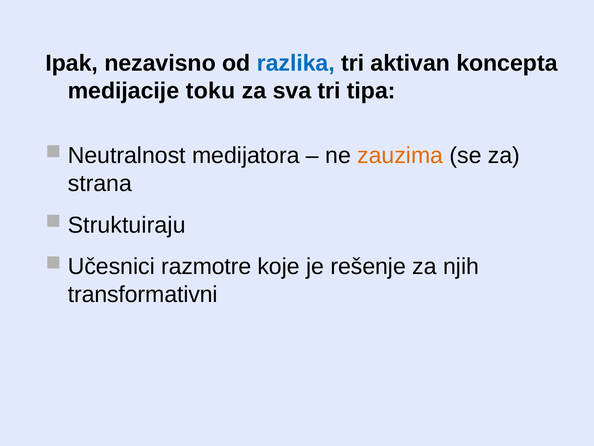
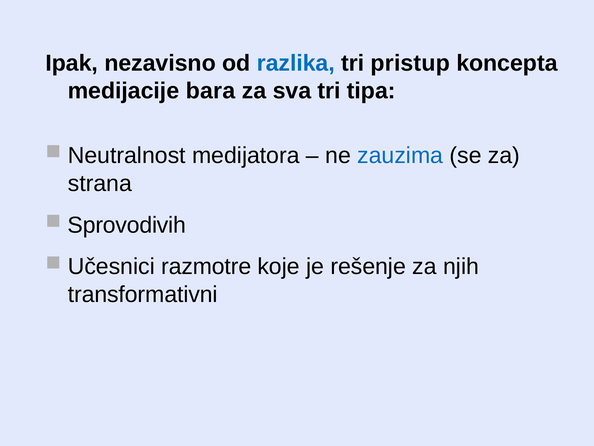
aktivan: aktivan -> pristup (410, 63)
toku: toku -> bara (210, 91)
zauzima colour: orange -> blue (400, 155)
Struktuiraju: Struktuiraju -> Sprovodivih (127, 225)
